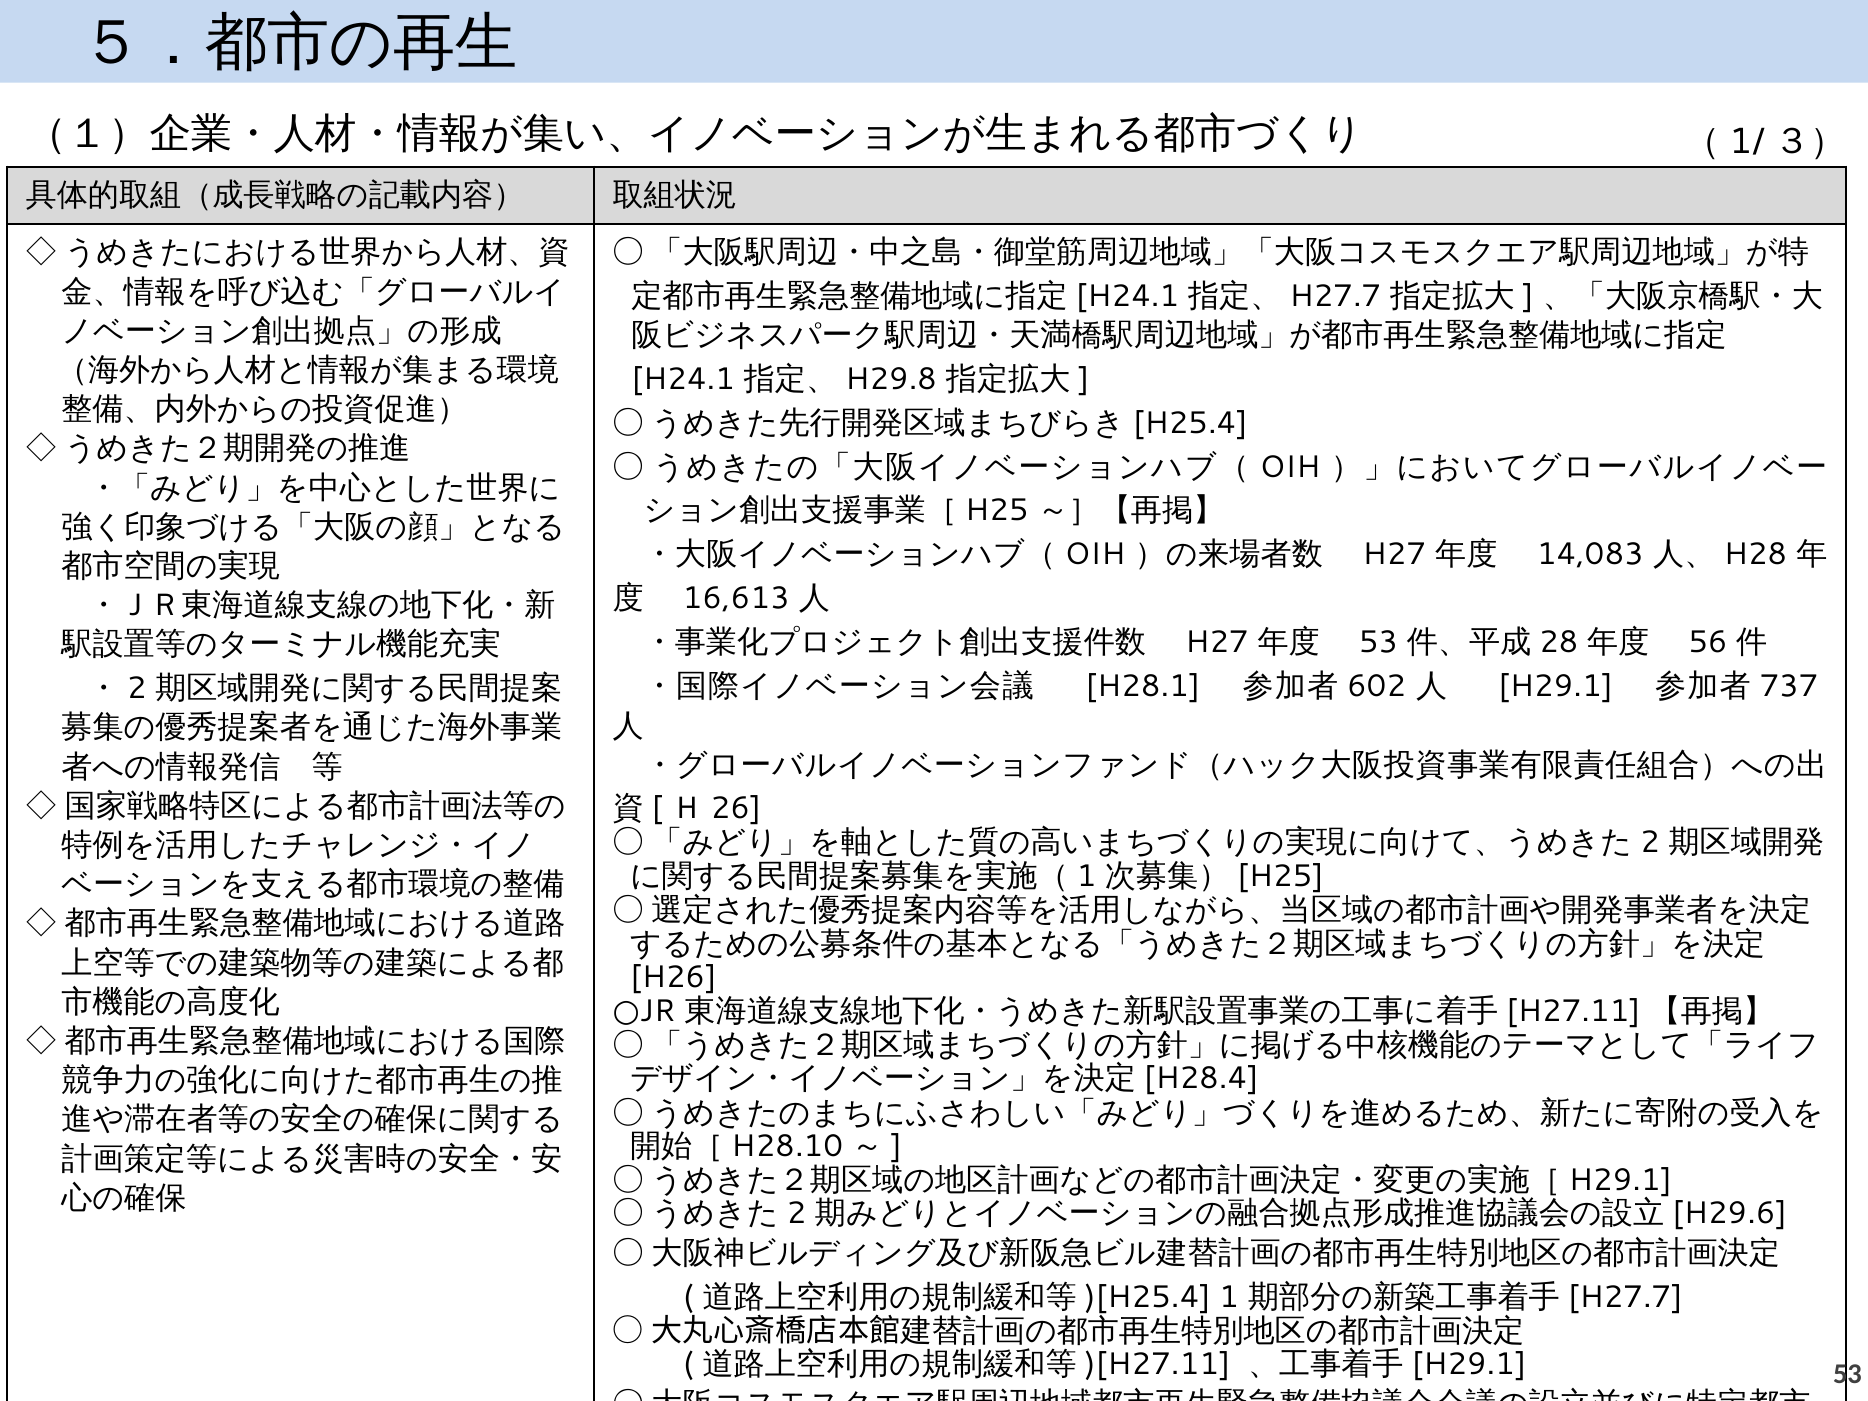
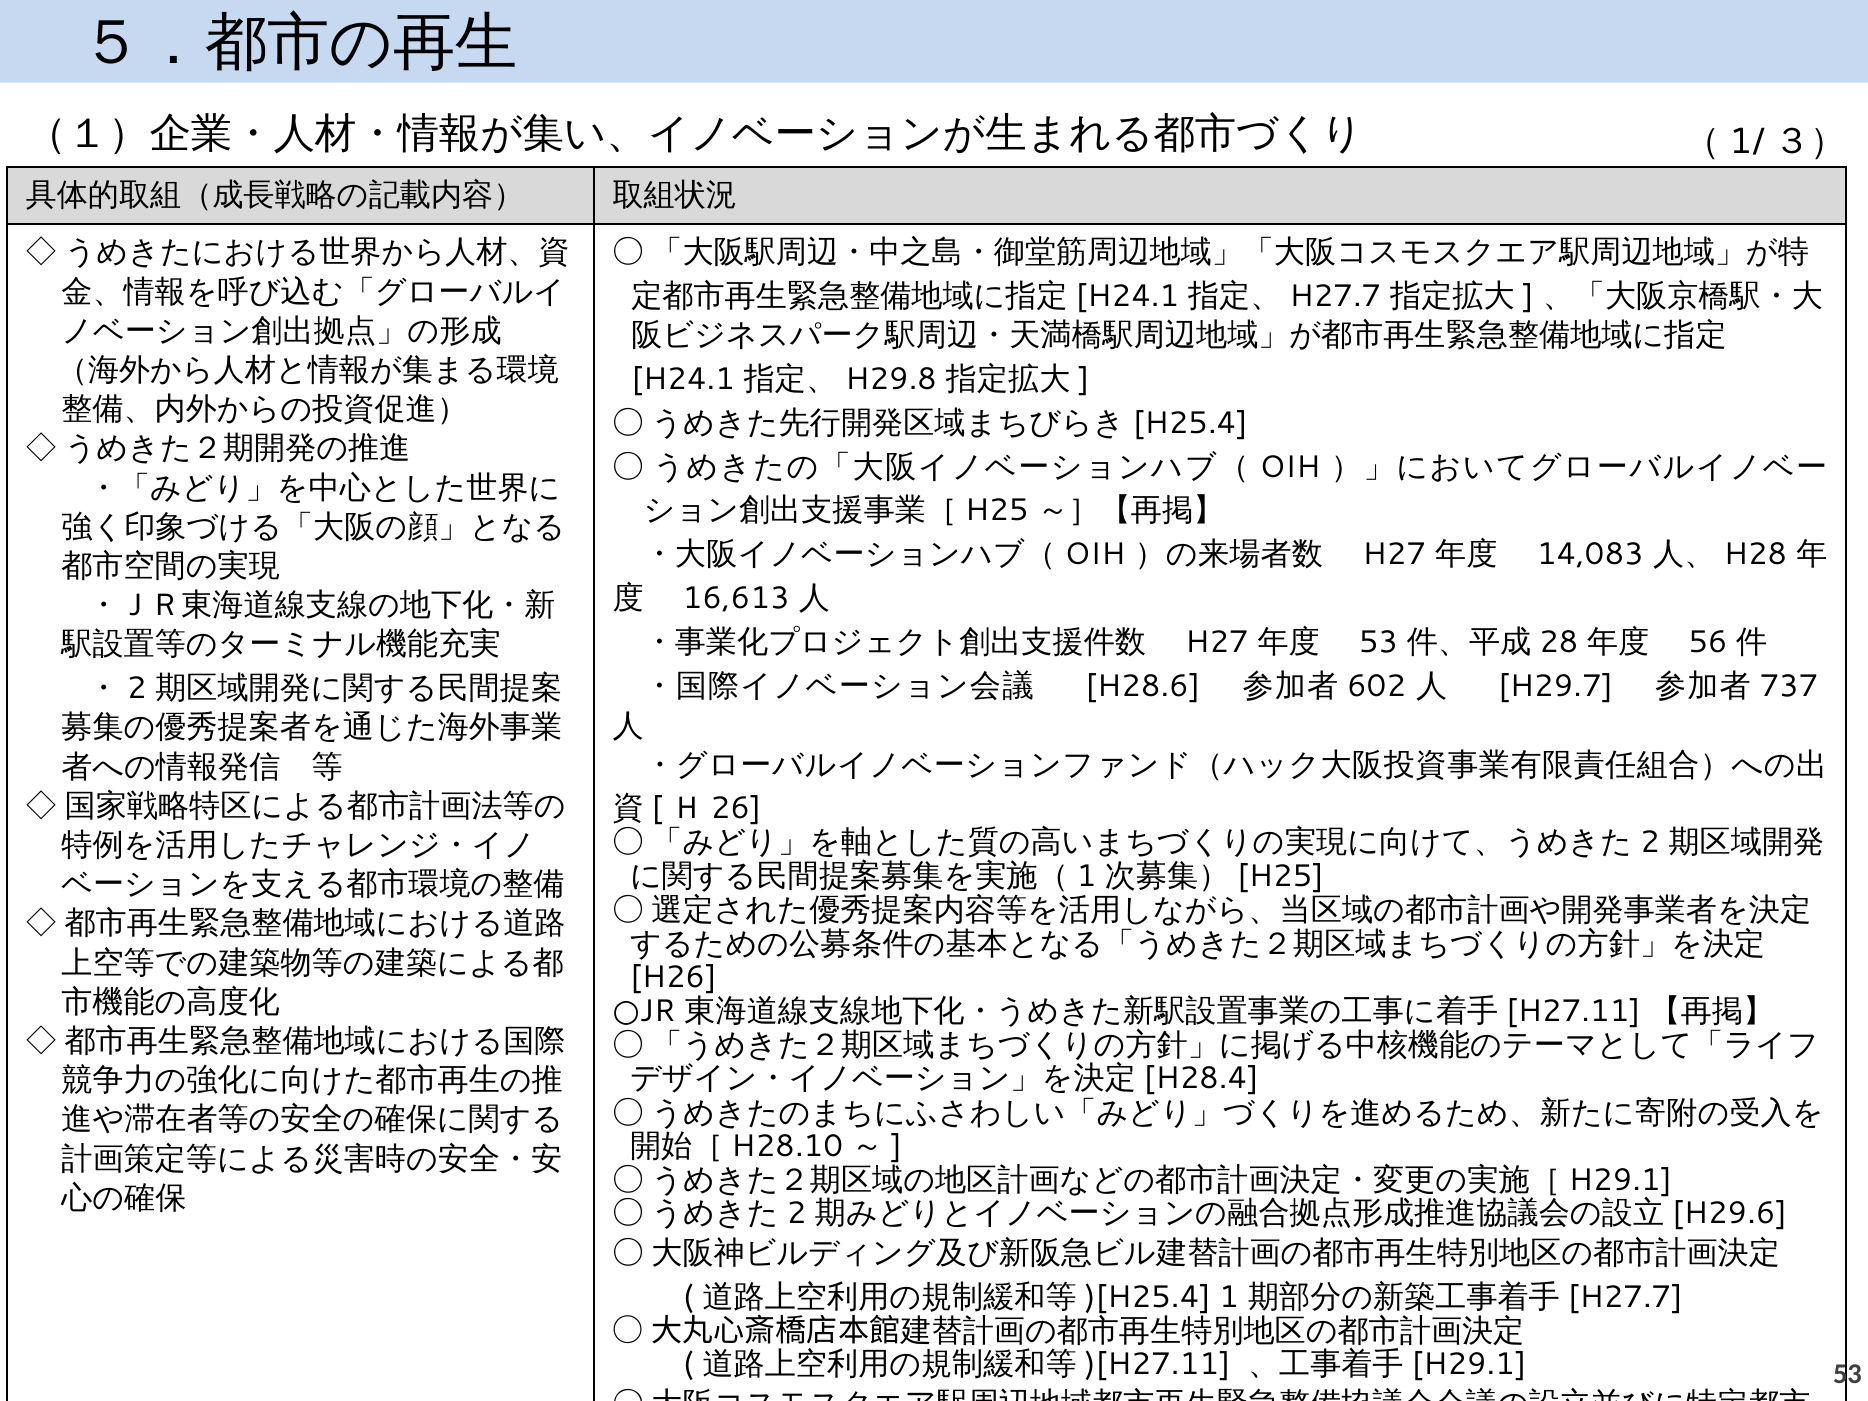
H28.1: H28.1 -> H28.6 (1143, 686)
H29.1: H29.1 -> H29.7 (1556, 686)
